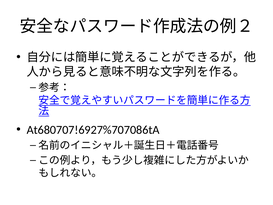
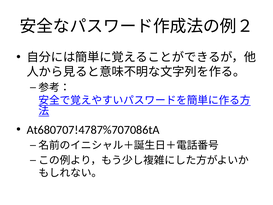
At680707!6927%707086tA: At680707!6927%707086tA -> At680707!4787%707086tA (93, 130)
